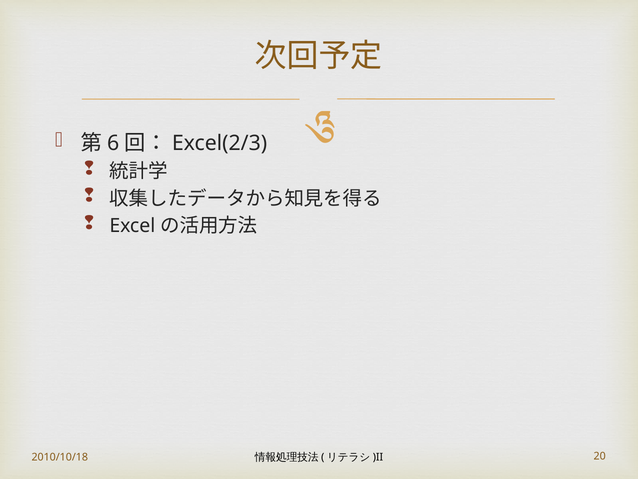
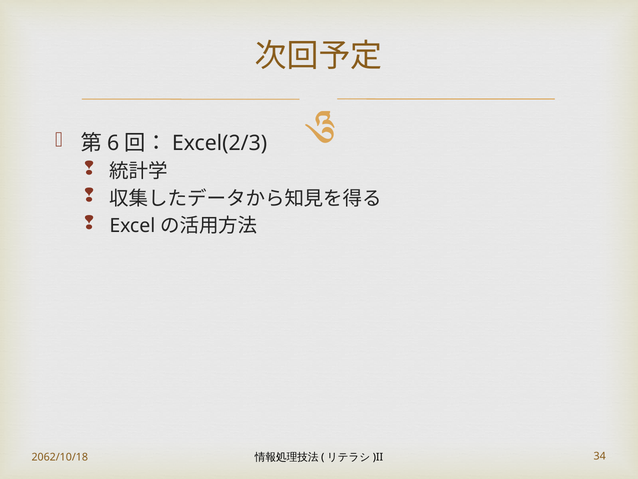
2010/10/18: 2010/10/18 -> 2062/10/18 (60, 457)
20: 20 -> 34 (600, 456)
